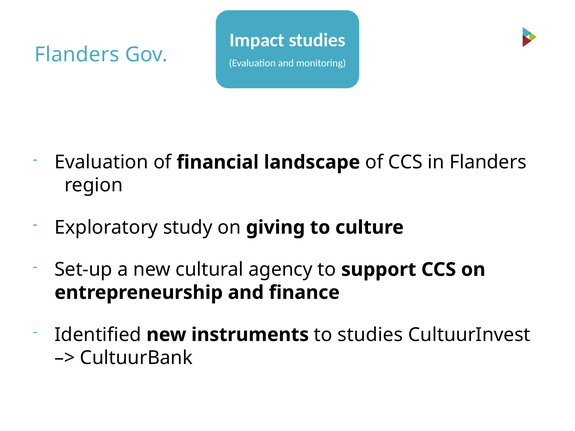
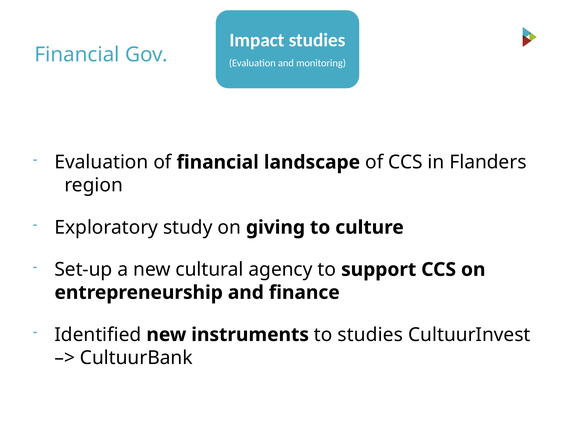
Flanders: Flanders -> Financial (77, 55)
